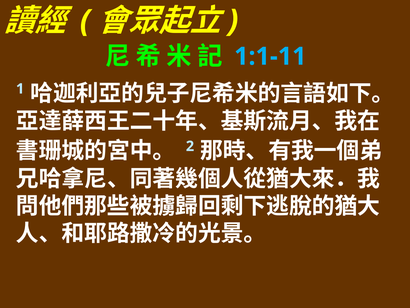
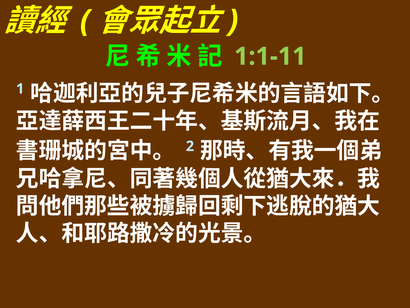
1:1-11 colour: light blue -> light green (270, 56)
